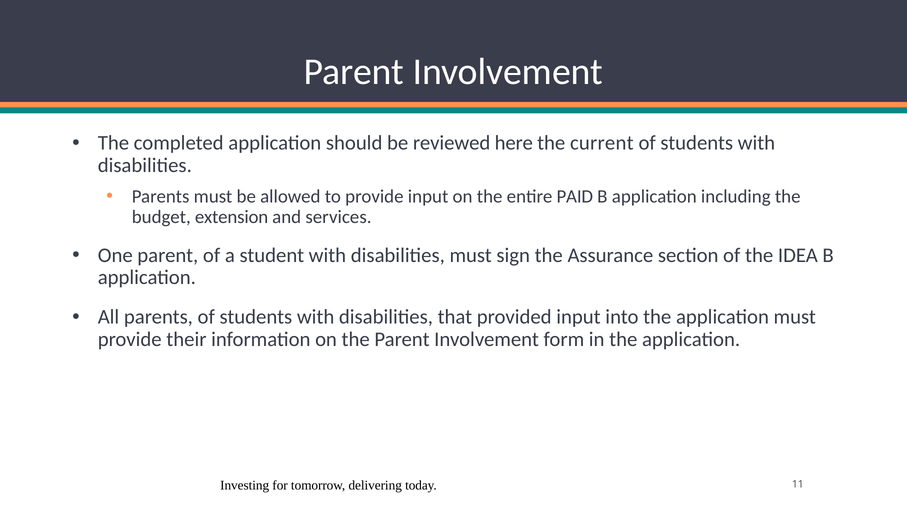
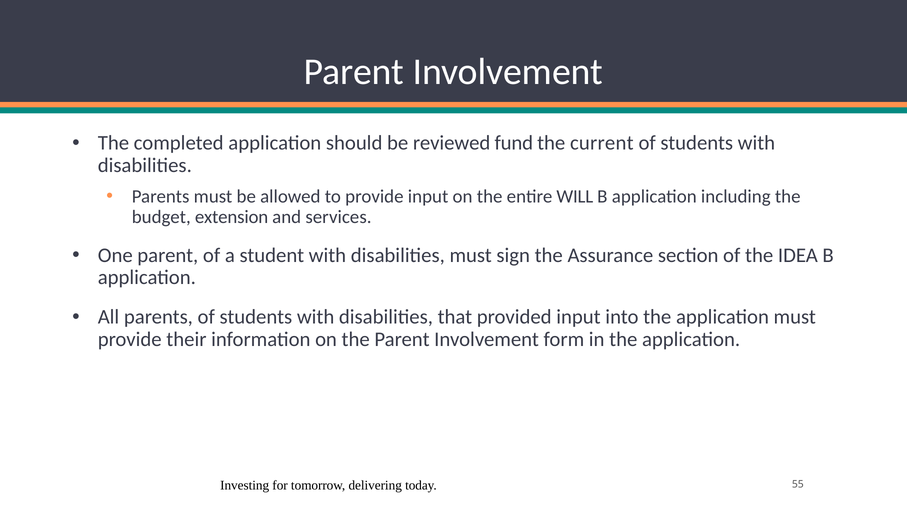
here: here -> fund (514, 143)
PAID: PAID -> WILL (575, 196)
11: 11 -> 55 (798, 484)
